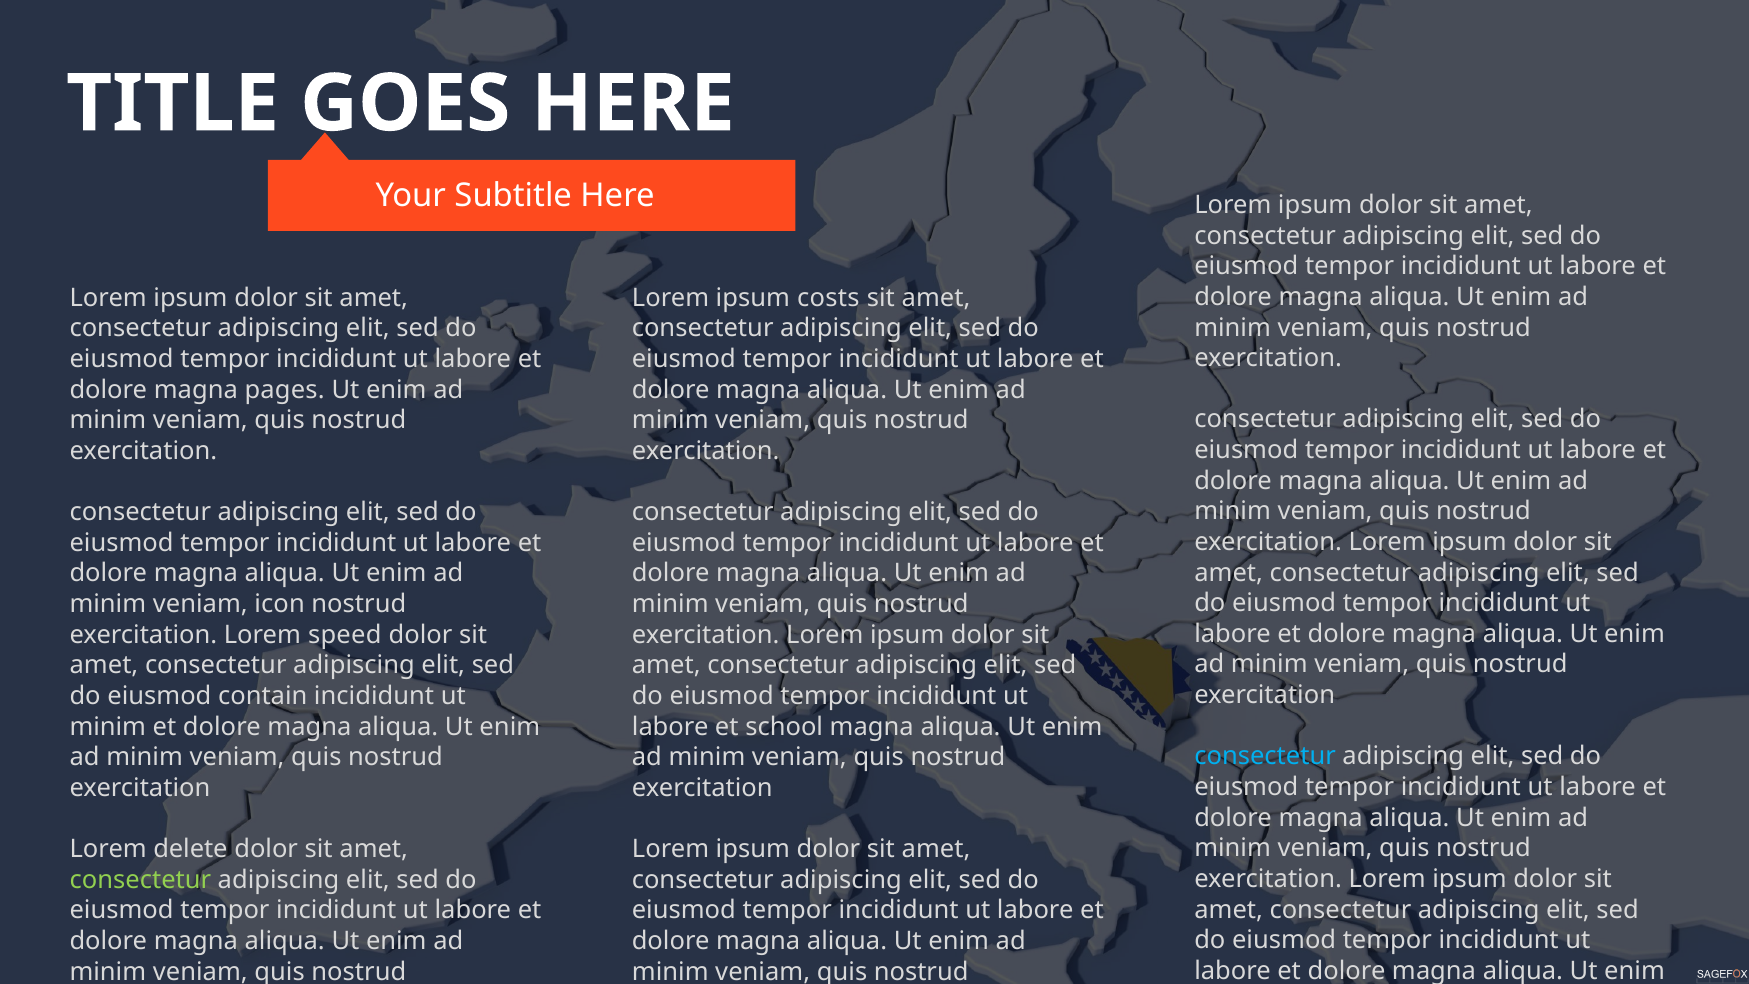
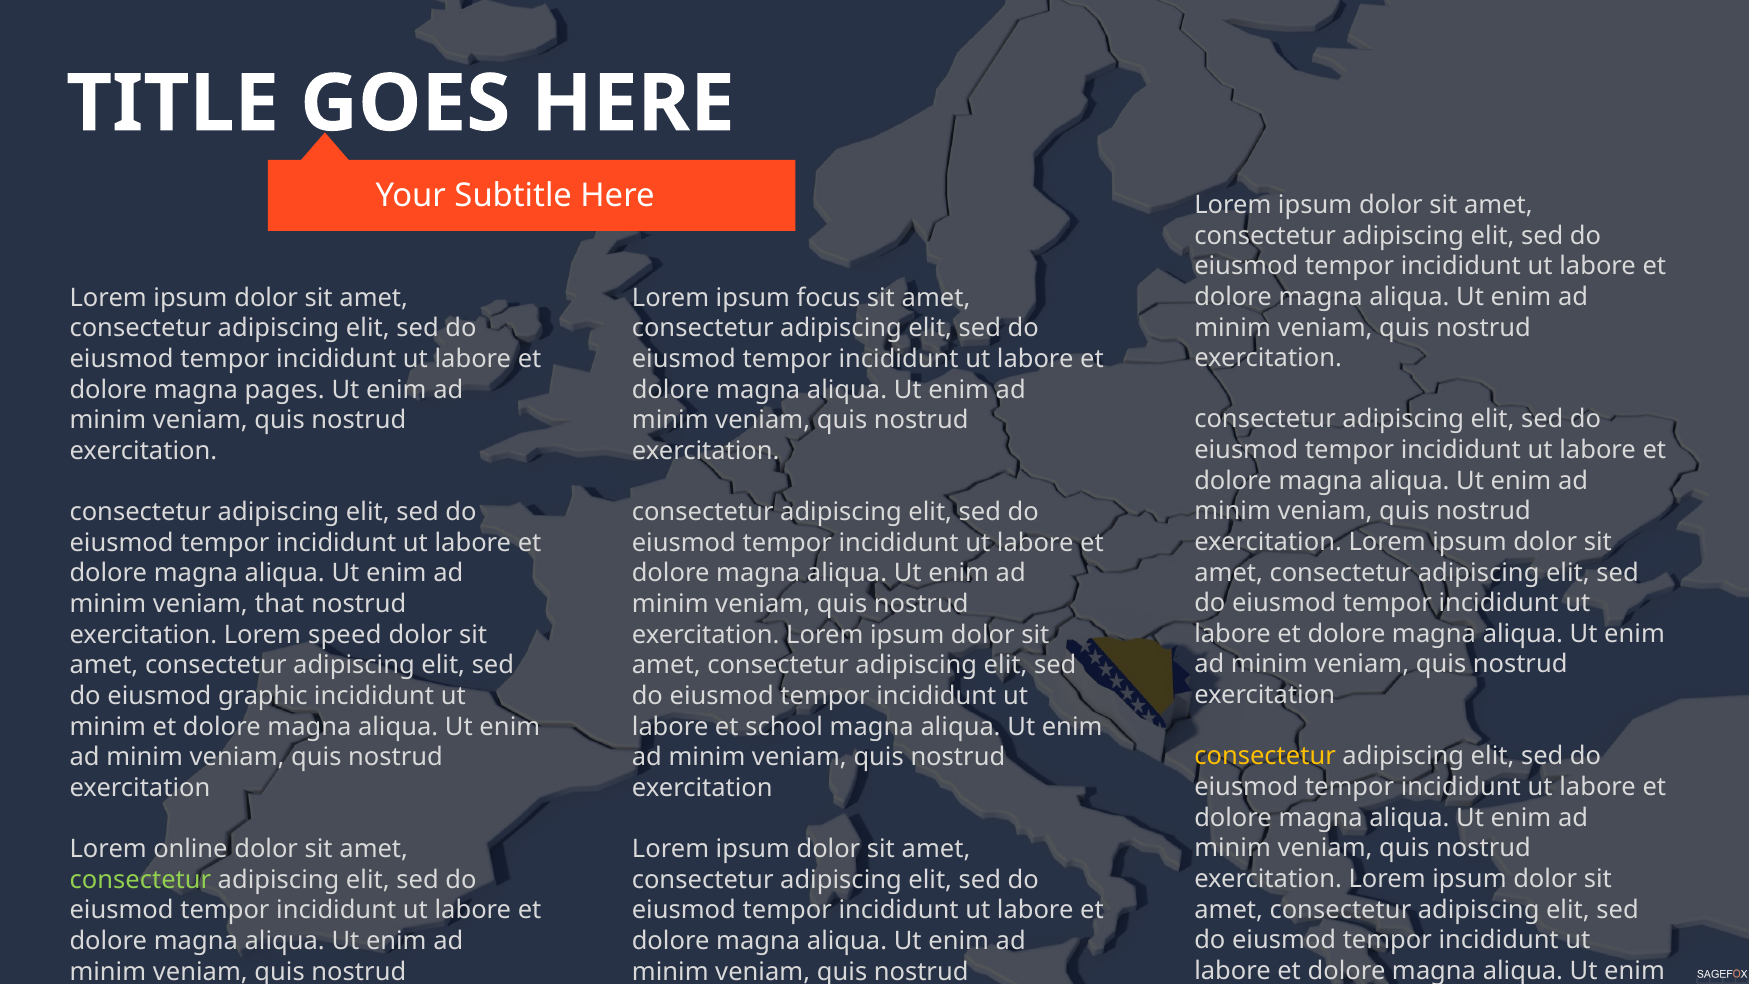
costs: costs -> focus (829, 298)
icon: icon -> that (280, 604)
contain: contain -> graphic (263, 696)
consectetur colour: light blue -> yellow (1265, 756)
delete: delete -> online (190, 849)
